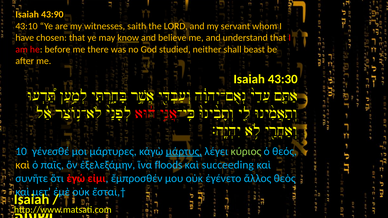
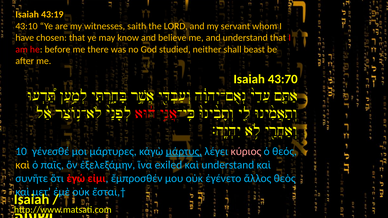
43:90: 43:90 -> 43:19 (52, 15)
know underline: present -> none (128, 38)
43:30: 43:30 -> 43:70 (283, 79)
κύριος colour: light green -> pink (246, 151)
floods: floods -> exiled (168, 165)
καὶ succeeding: succeeding -> understand (228, 165)
